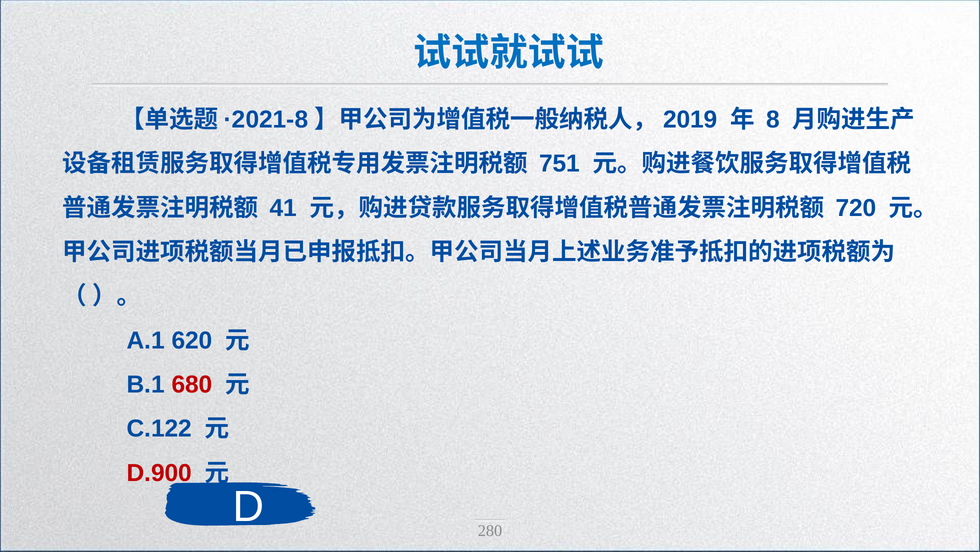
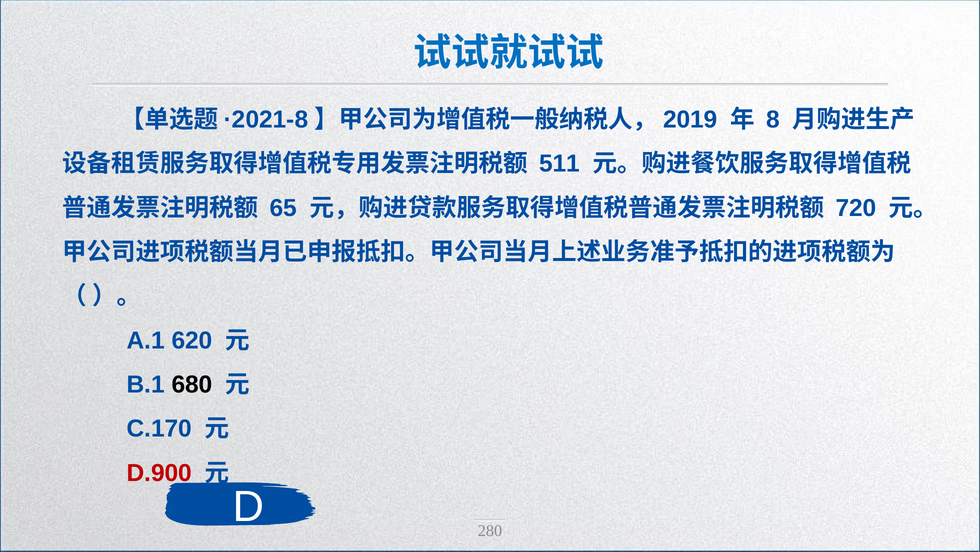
751: 751 -> 511 (560, 164)
41: 41 -> 65 (283, 208)
680 colour: red -> black (192, 384)
C.122: C.122 -> C.170 (159, 428)
